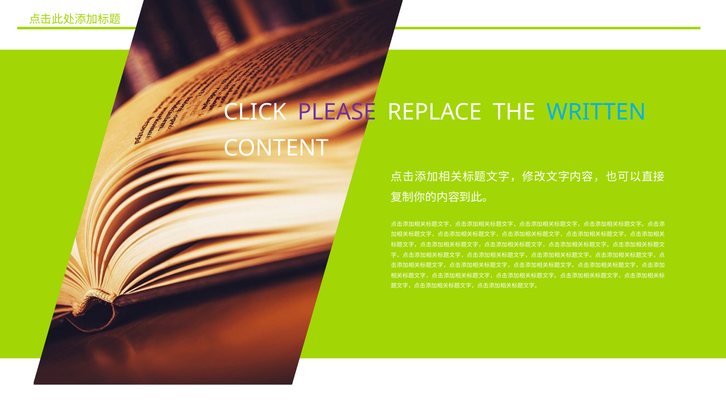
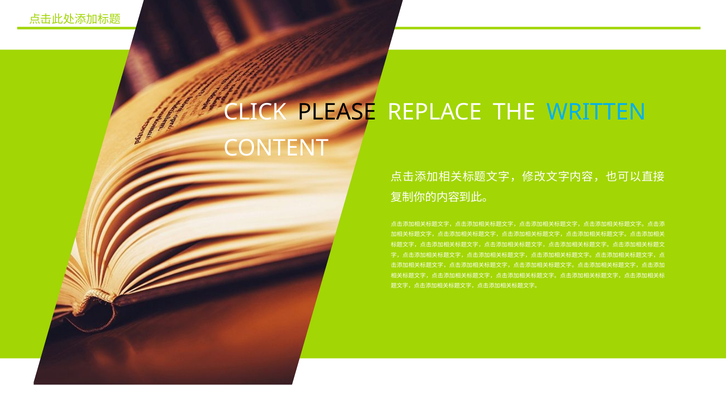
PLEASE colour: purple -> black (337, 112)
